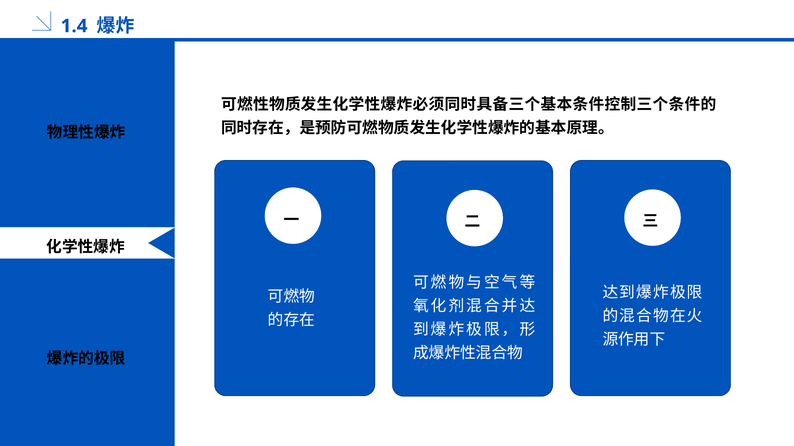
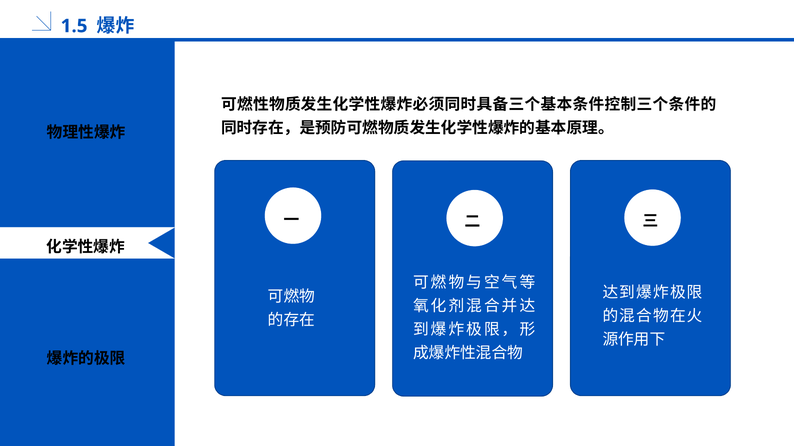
1.4: 1.4 -> 1.5 (74, 26)
